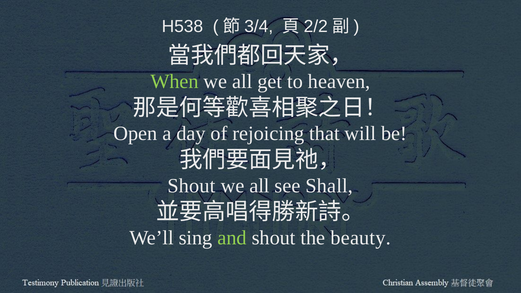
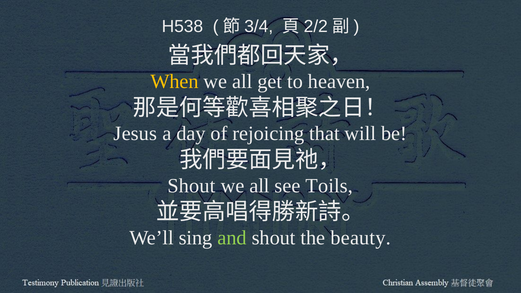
When colour: light green -> yellow (174, 81)
Open: Open -> Jesus (135, 134)
Shall: Shall -> Toils (329, 186)
